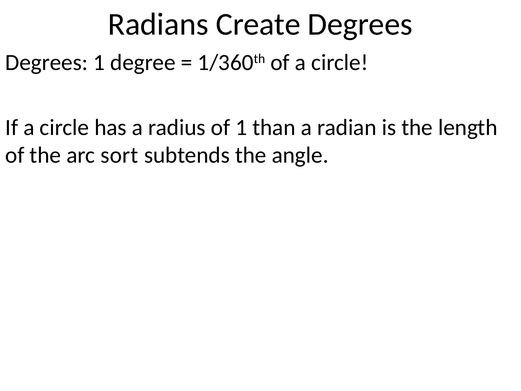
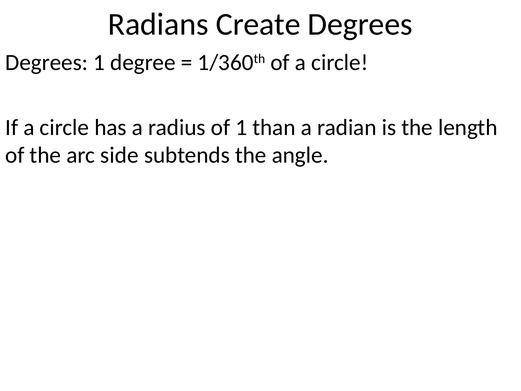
sort: sort -> side (119, 155)
